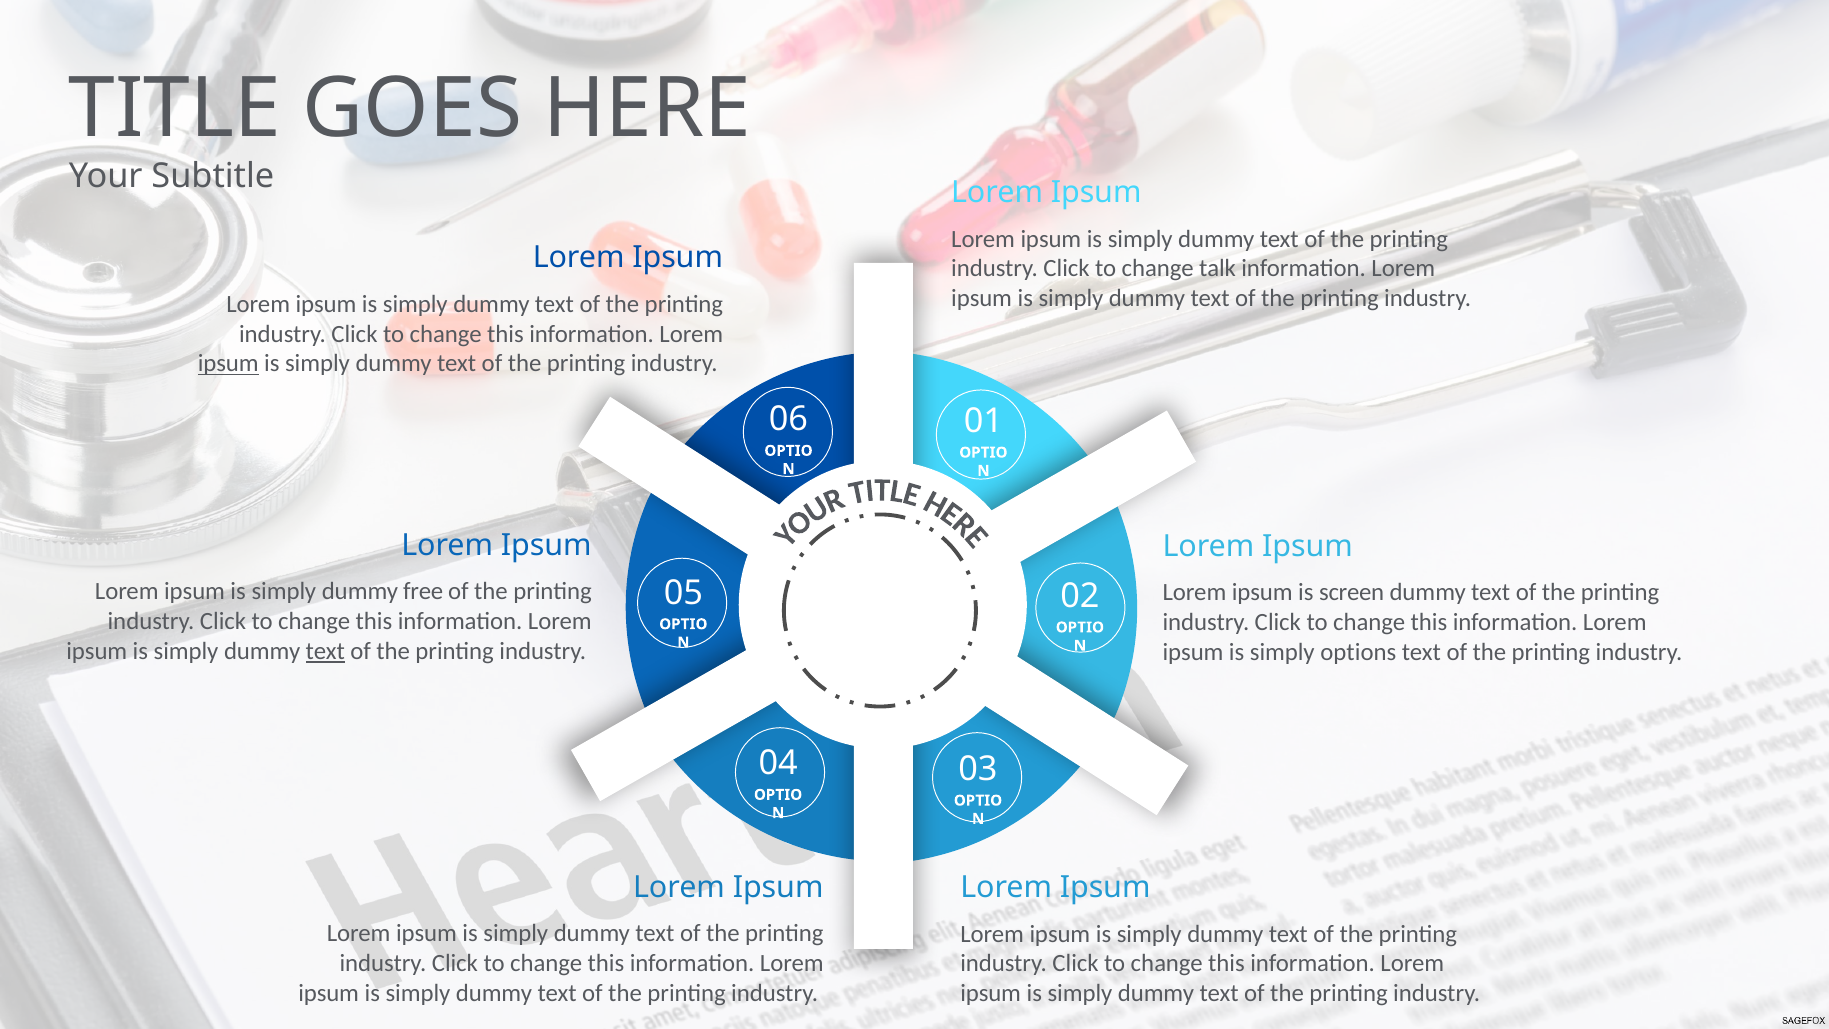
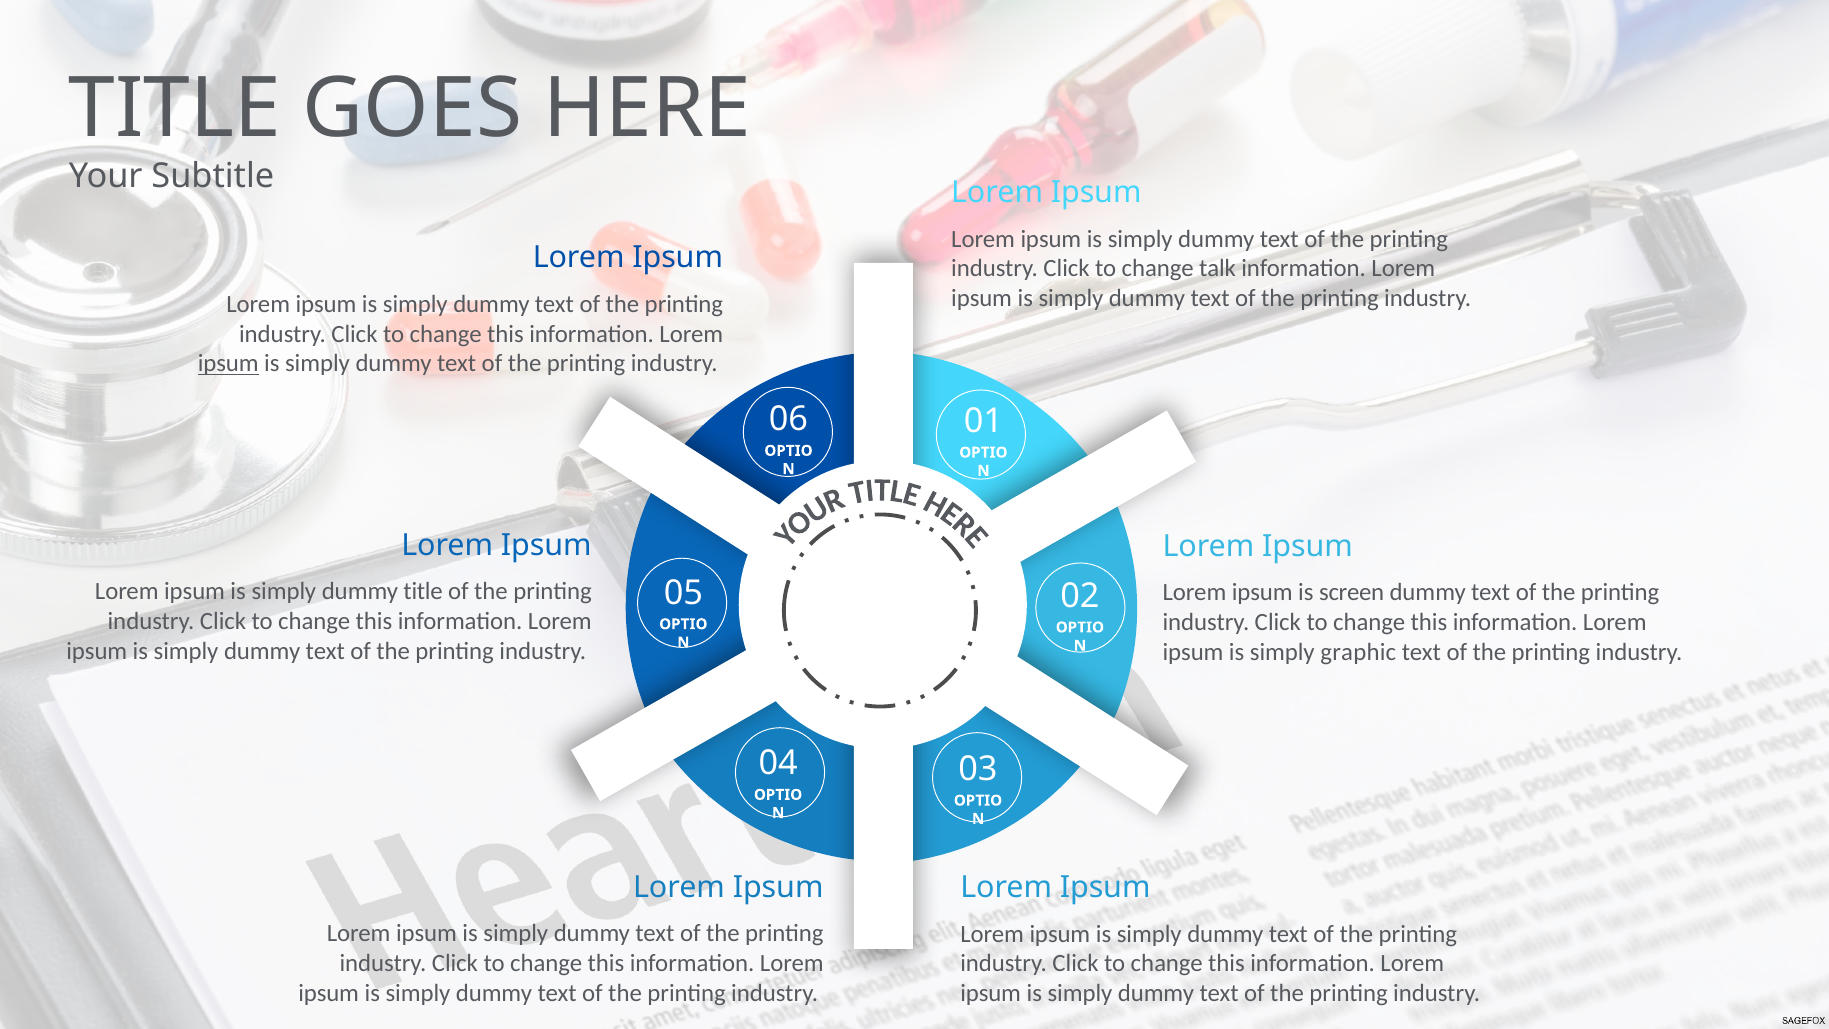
dummy free: free -> title (423, 592)
text underline: present -> none (325, 651)
options: options -> graphic (1358, 652)
